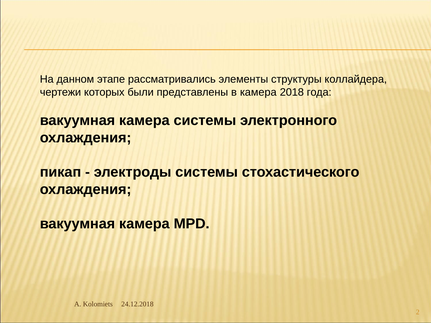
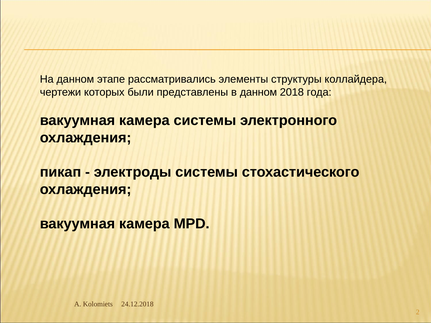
в камера: камера -> данном (258, 92)
